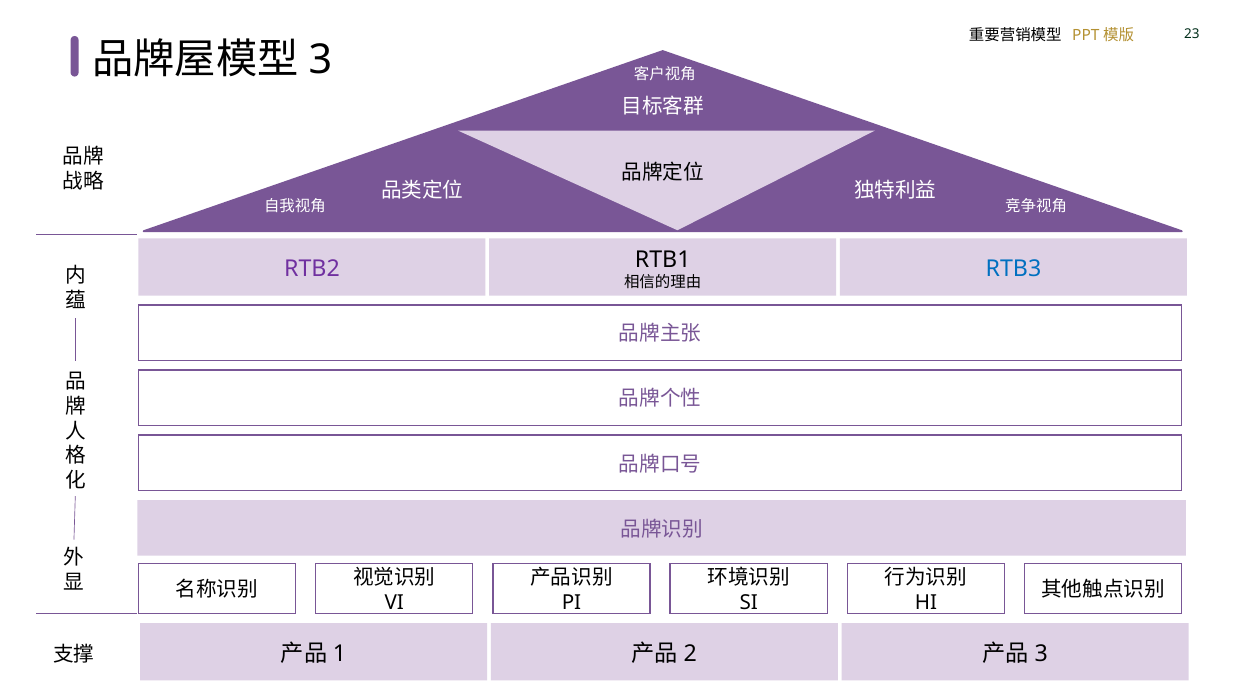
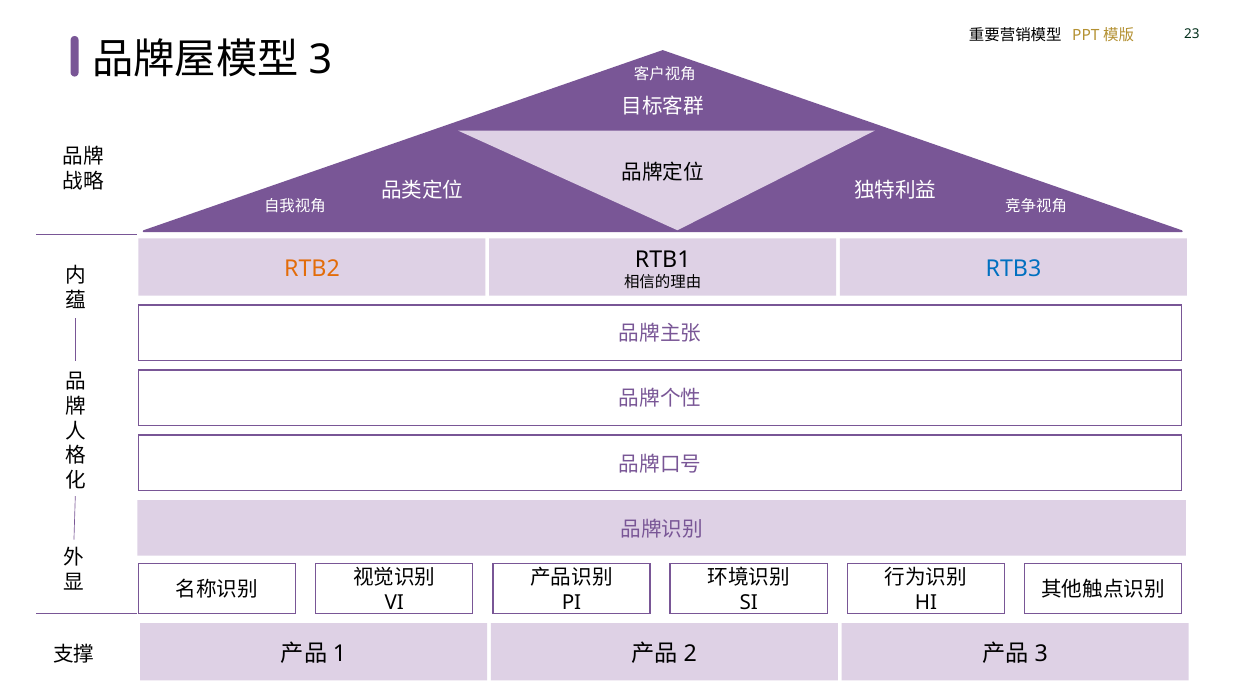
RTB2 colour: purple -> orange (312, 269)
